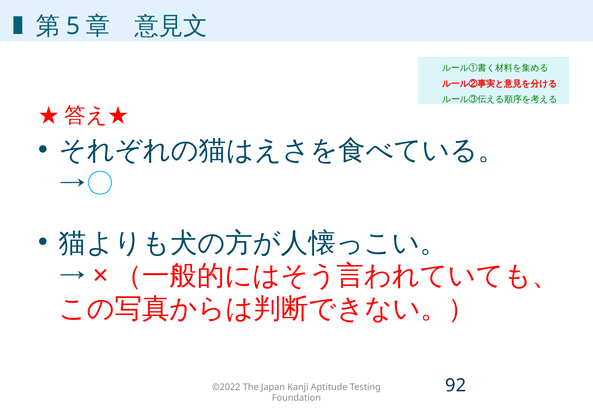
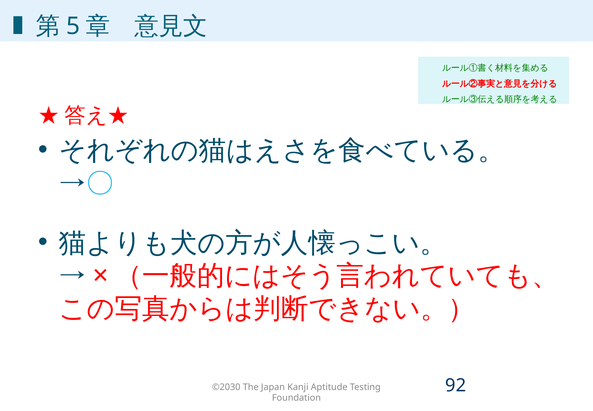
©2022: ©2022 -> ©2030 (226, 387)
